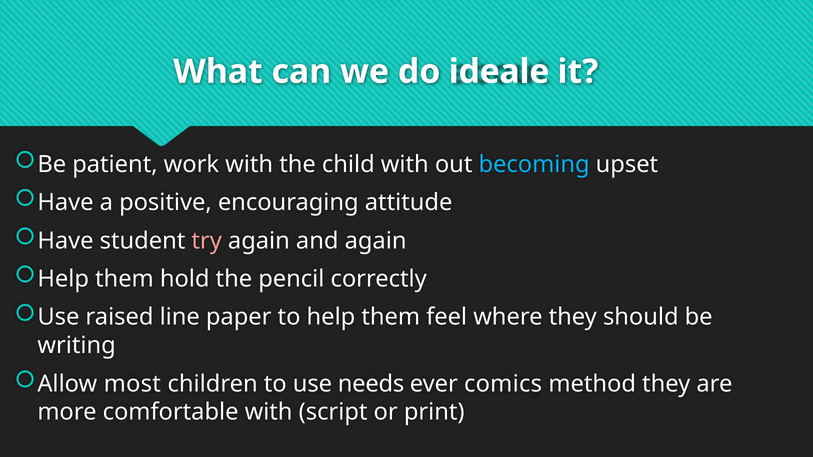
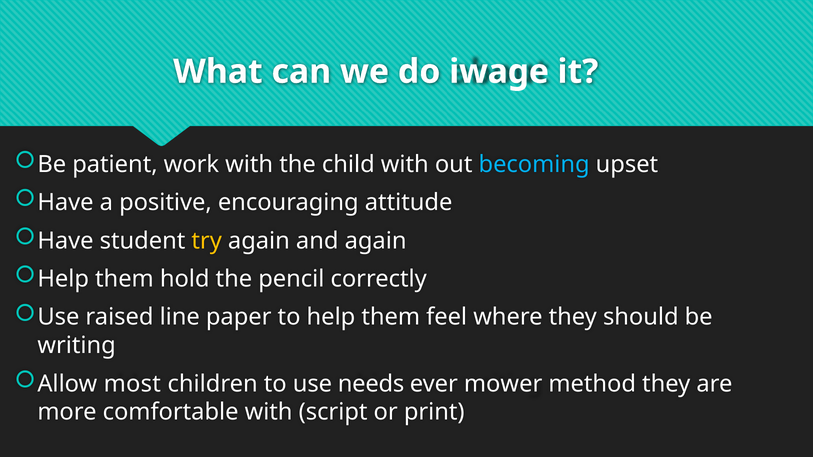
ideale: ideale -> iwage (499, 72)
try colour: pink -> yellow (207, 241)
comics: comics -> mower (503, 384)
